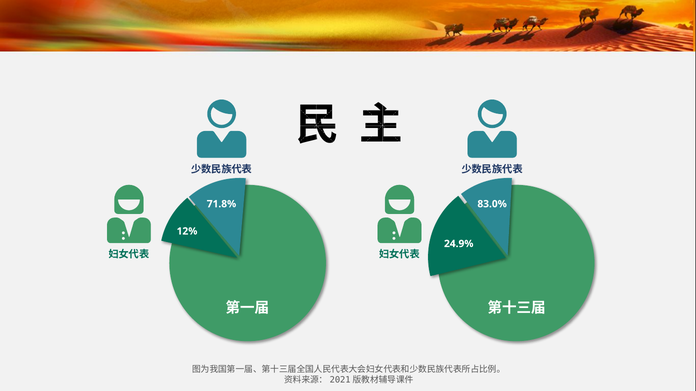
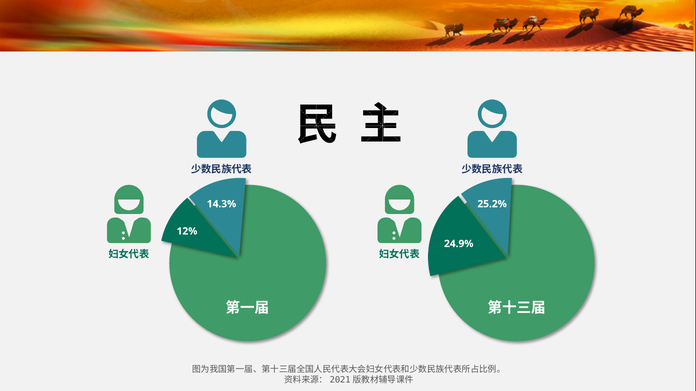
71.8%: 71.8% -> 14.3% (222, 204)
83.0%: 83.0% -> 25.2% (492, 204)
